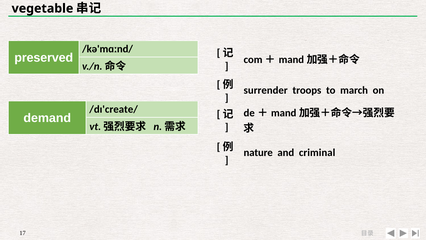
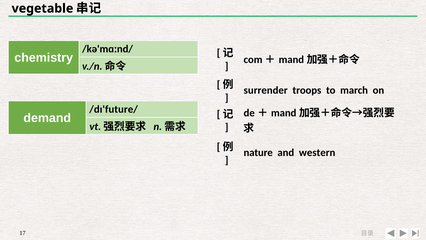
preserved: preserved -> chemistry (44, 58)
/dɪ'create/: /dɪ'create/ -> /dɪ'future/ (114, 109)
criminal: criminal -> western (317, 152)
